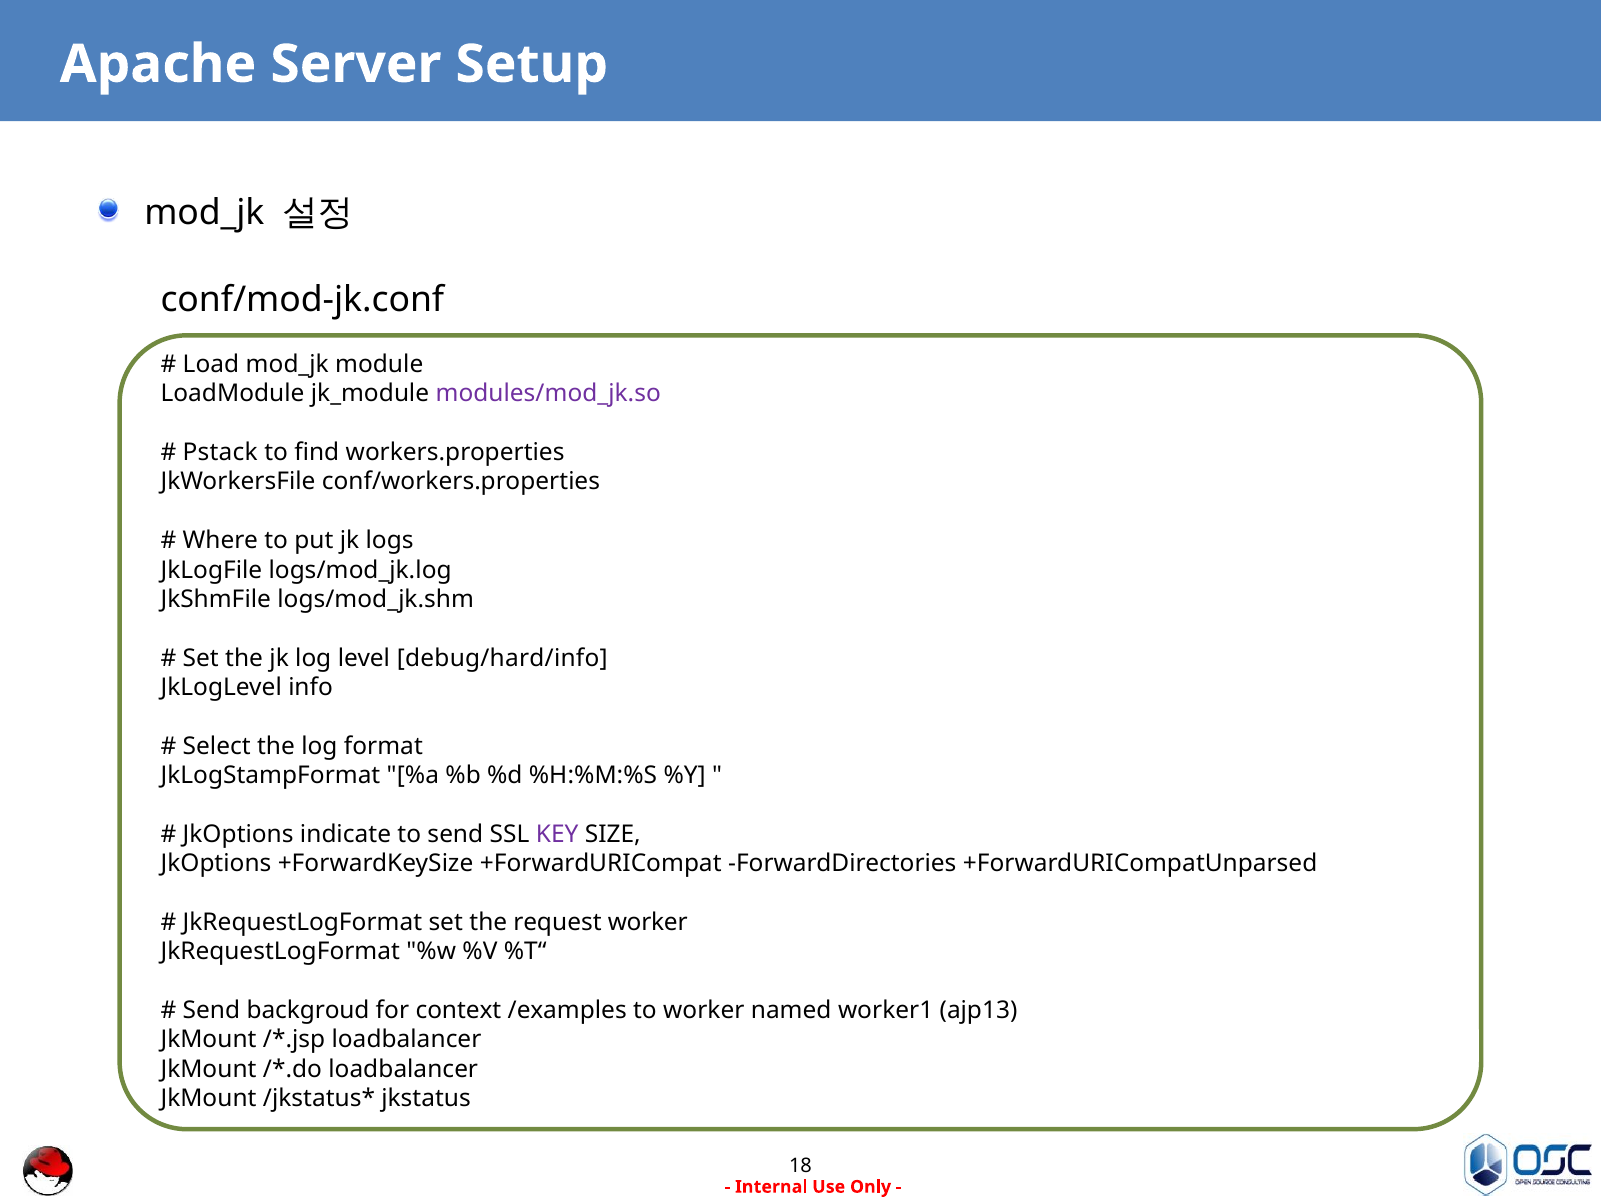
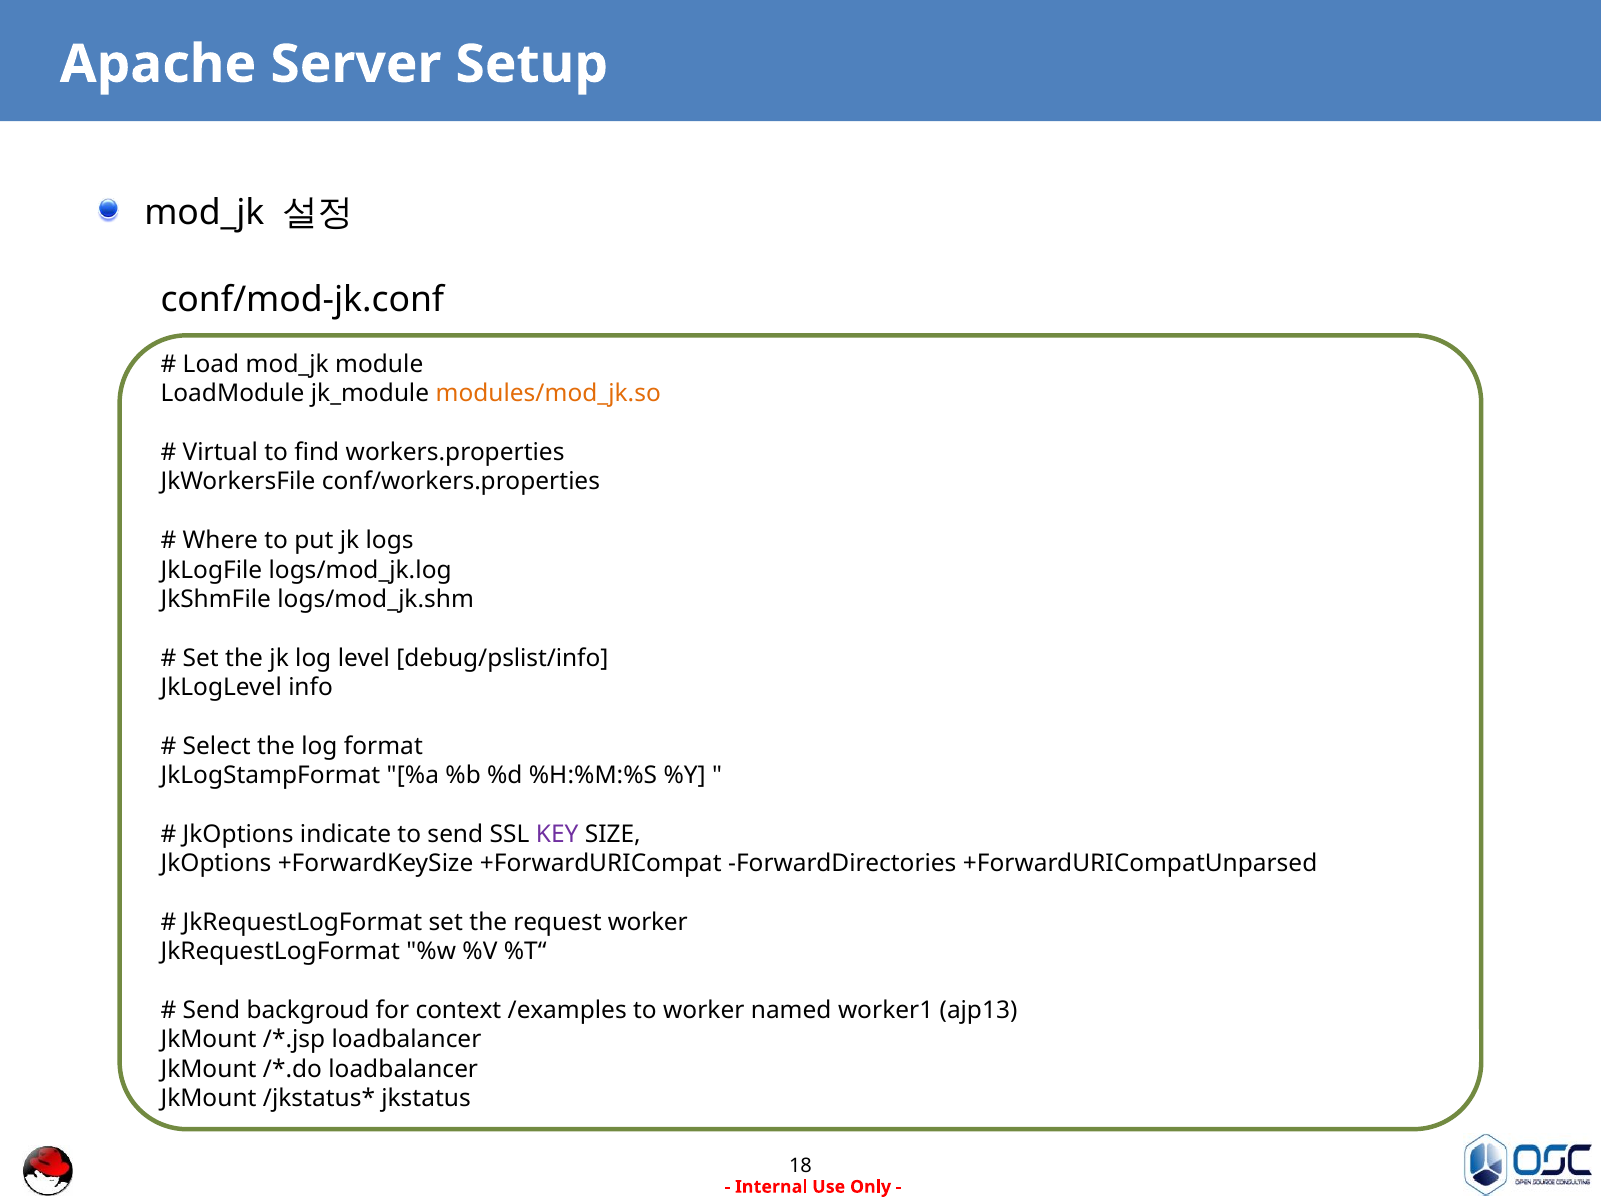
modules/mod_jk.so colour: purple -> orange (548, 394)
Pstack: Pstack -> Virtual (220, 453)
debug/hard/info: debug/hard/info -> debug/pslist/info (502, 658)
